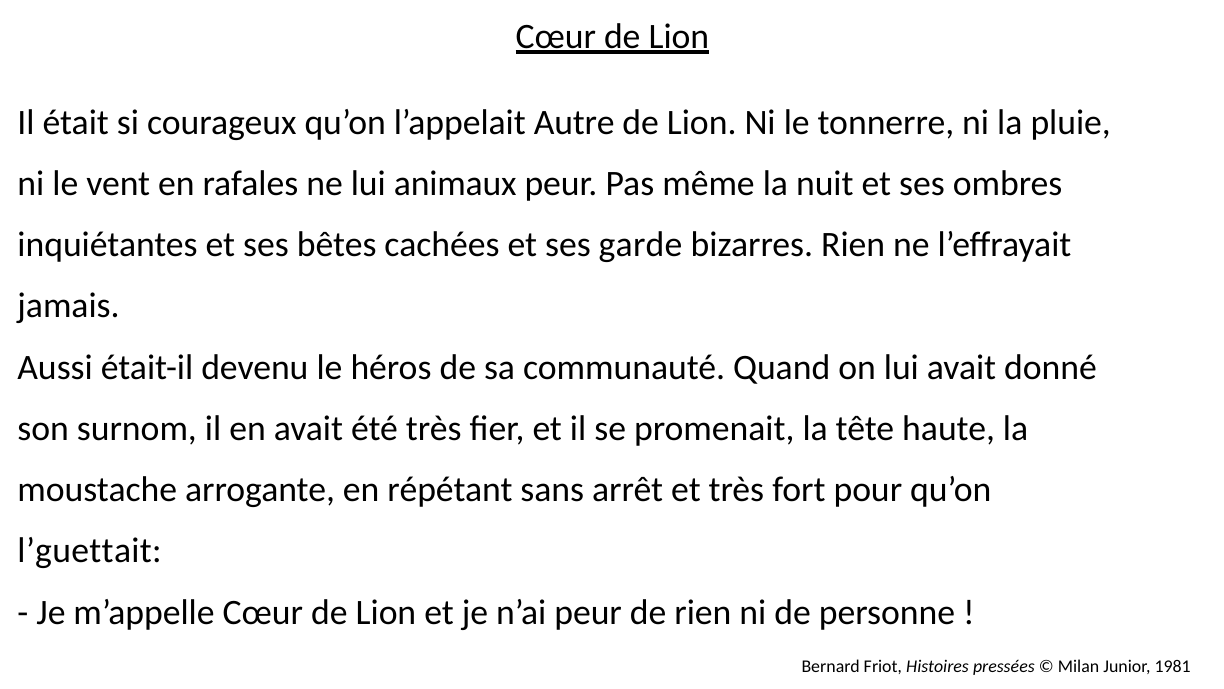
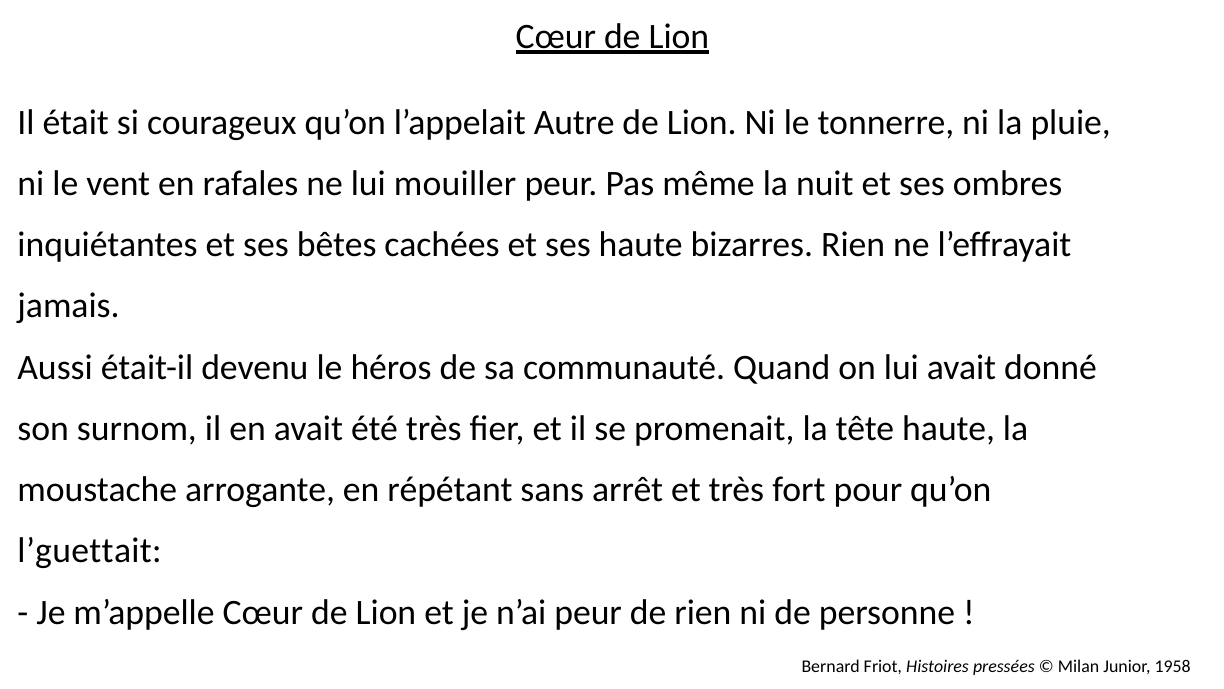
animaux: animaux -> mouiller (455, 183)
ses garde: garde -> haute (641, 245)
1981: 1981 -> 1958 (1173, 666)
